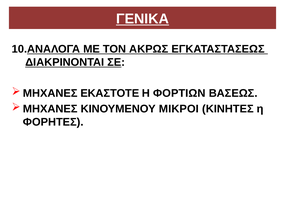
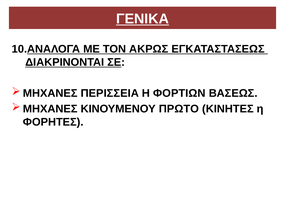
ΕΚΑΣΤΟΤΕ: ΕΚΑΣΤΟΤΕ -> ΠΕΡΙΣΣΕΙΑ (110, 93)
ΜΙΚΡΟΙ: ΜΙΚΡΟΙ -> ΠΡΩΤΟ (179, 109)
